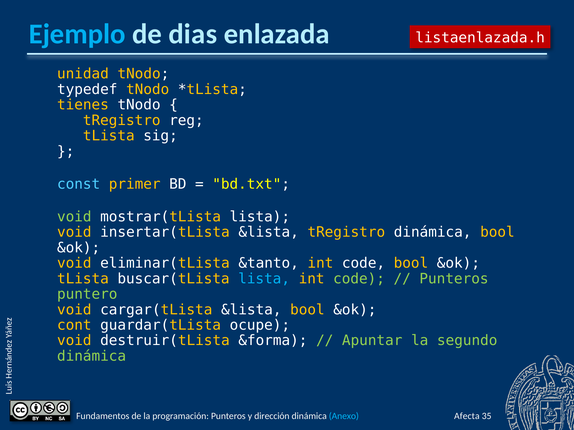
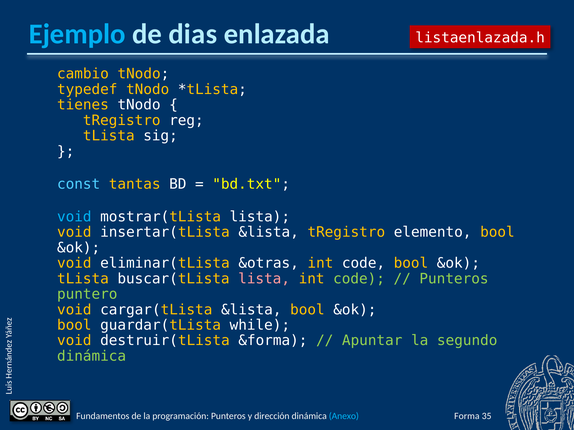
unidad: unidad -> cambio (83, 74)
typedef colour: white -> yellow (87, 90)
primer: primer -> tantas (135, 184)
void colour: light green -> light blue (74, 217)
tRegistro dinámica: dinámica -> elemento (433, 232)
&tanto: &tanto -> &otras (269, 263)
lista colour: light blue -> pink (264, 279)
cont: cont -> bool (74, 325)
ocupe: ocupe -> while (260, 325)
Afecta: Afecta -> Forma (467, 417)
